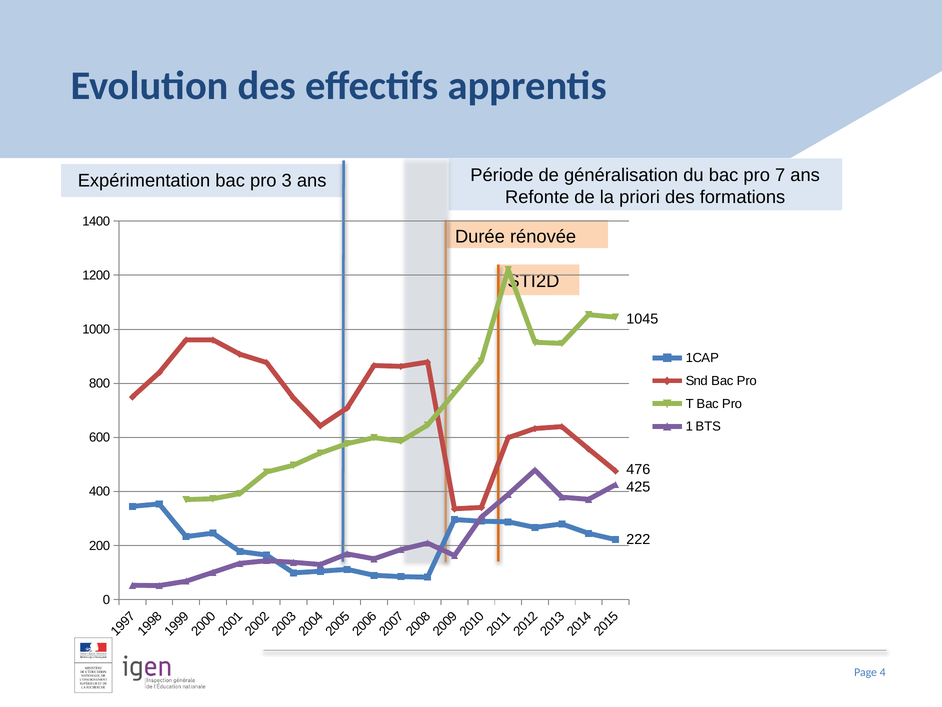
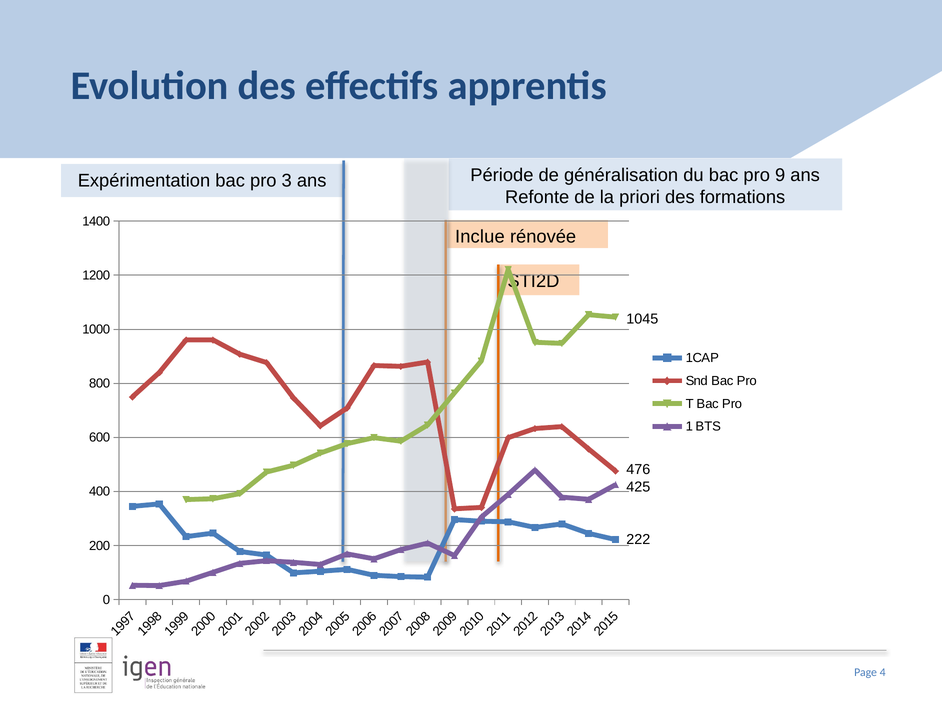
pro 7: 7 -> 9 (780, 175)
Durée: Durée -> Inclue (480, 237)
